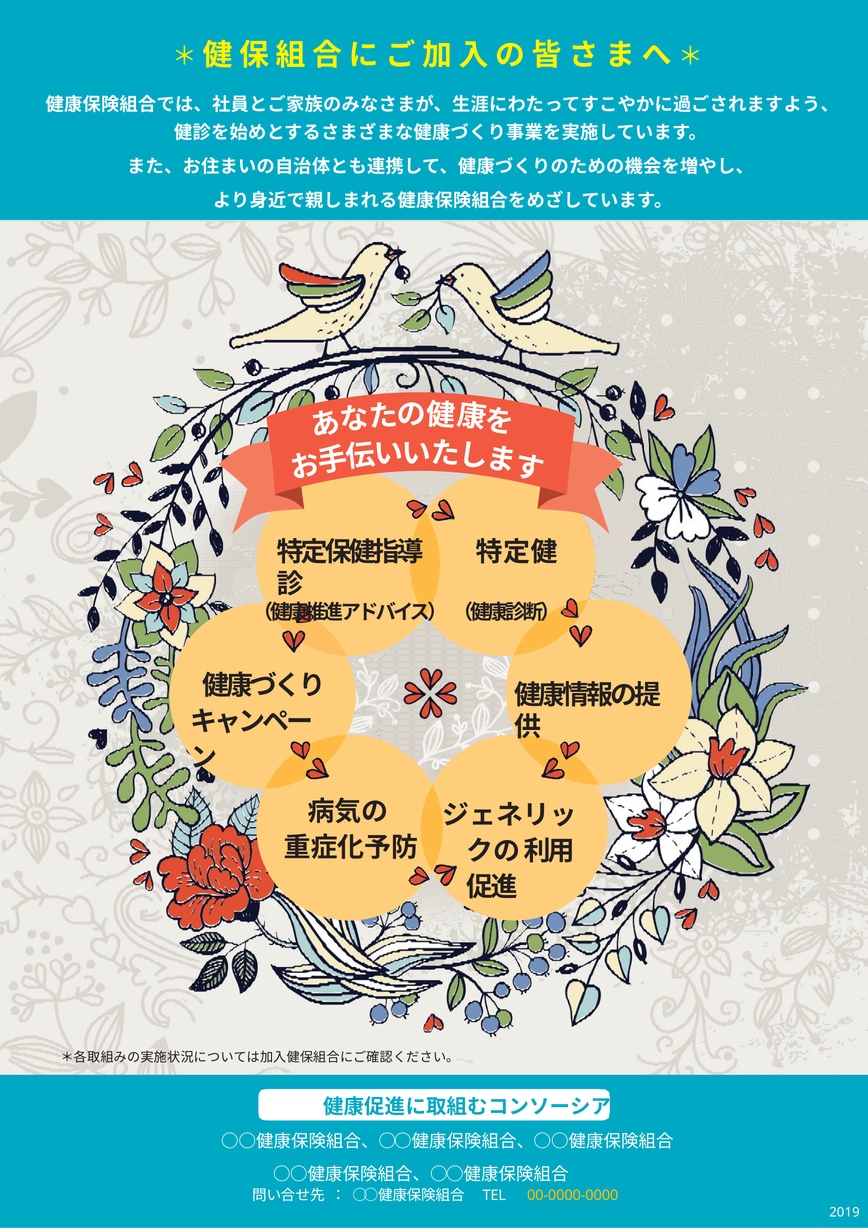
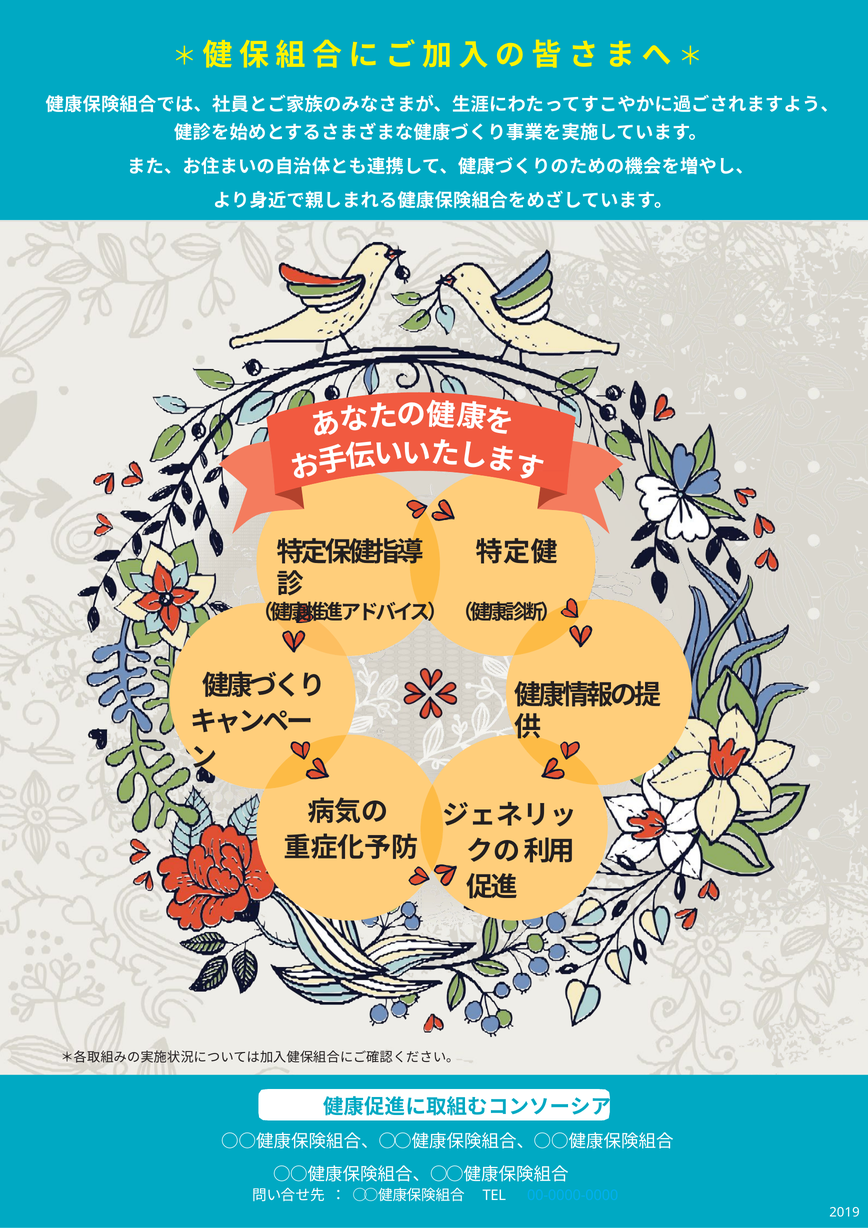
00-0000-0000 colour: yellow -> light blue (573, 1196)
